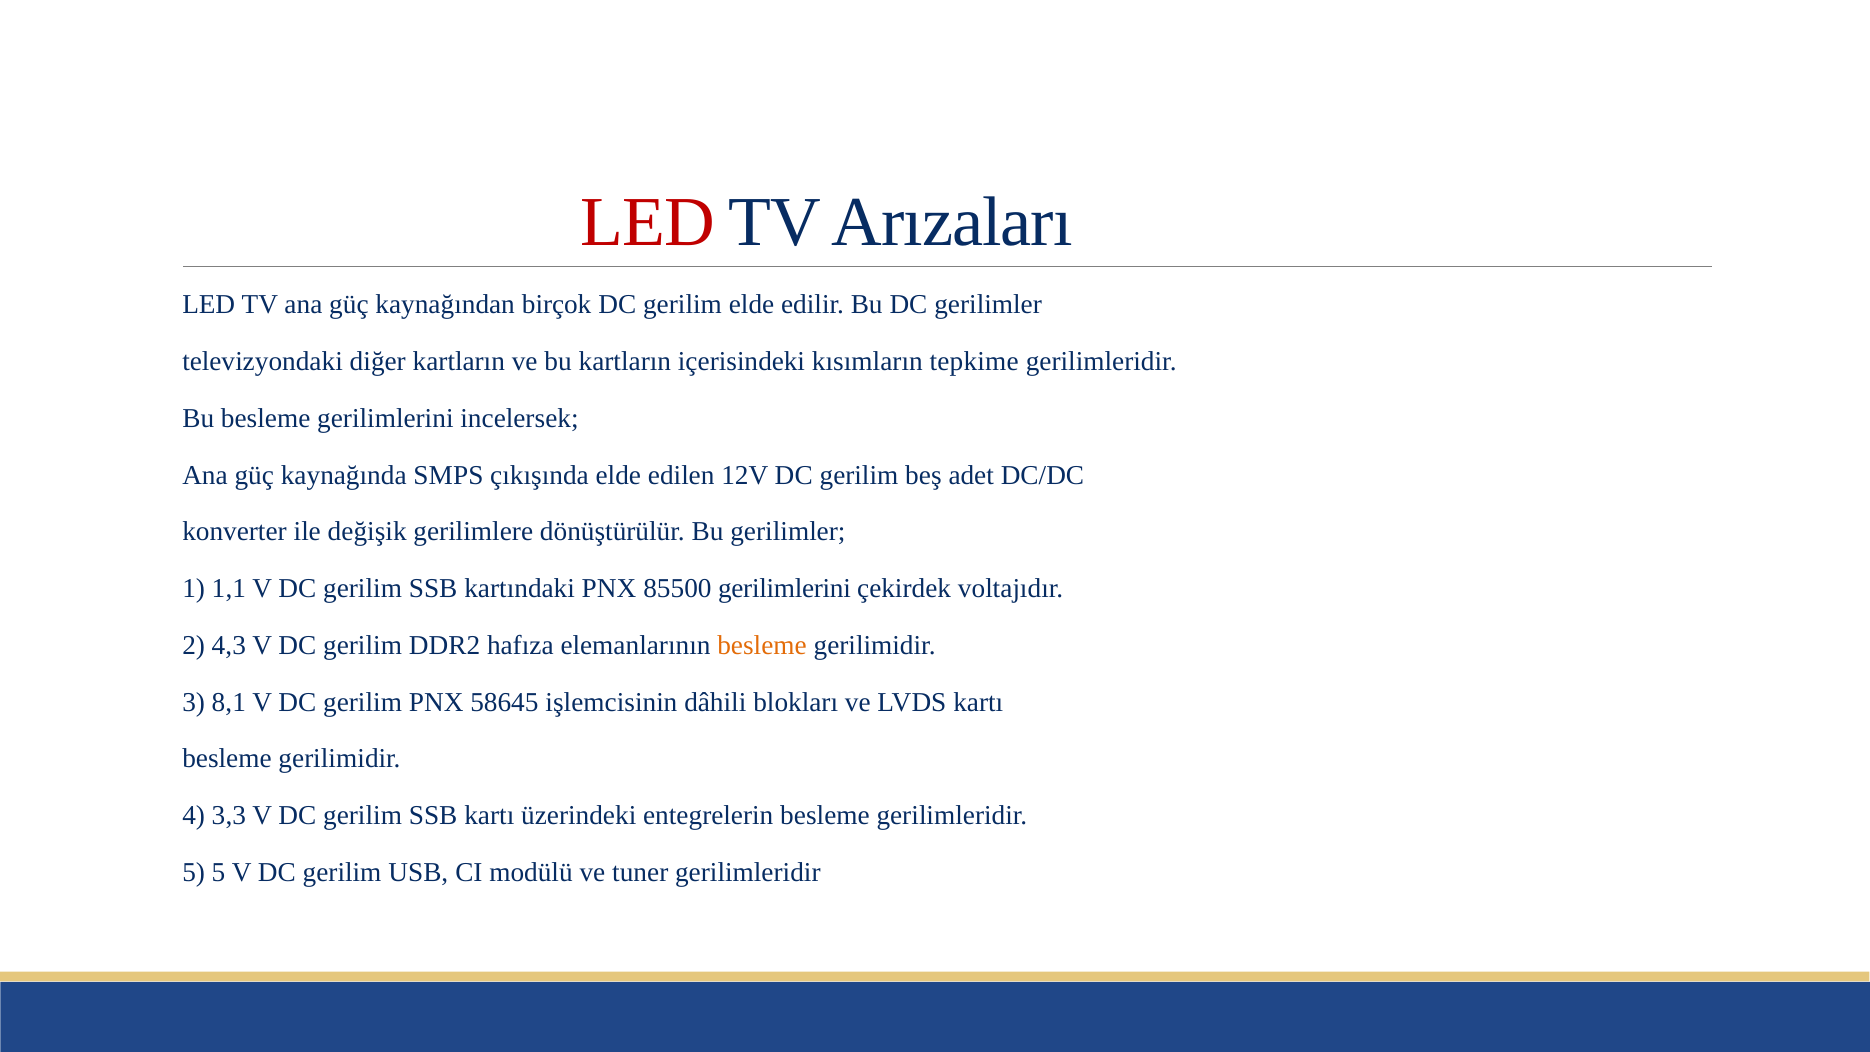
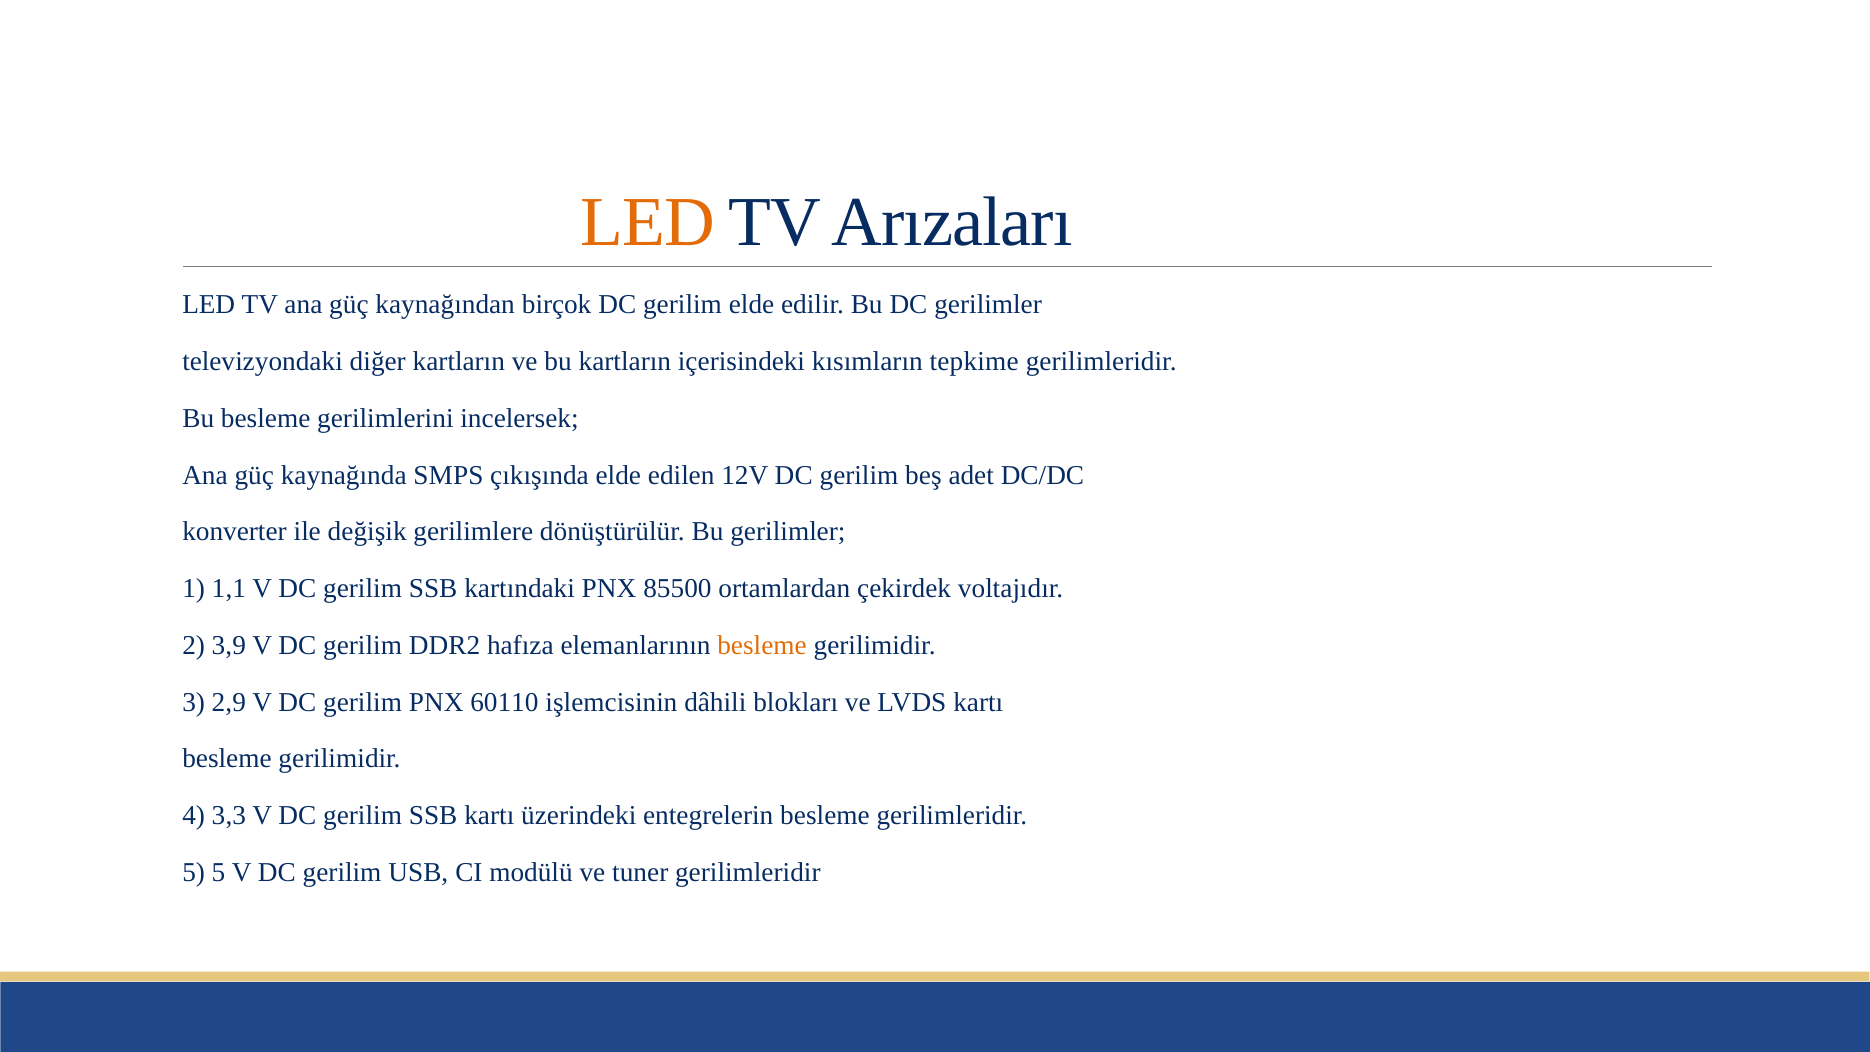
LED colour: red -> orange (648, 222)
85500 gerilimlerini: gerilimlerini -> ortamlardan (784, 588)
4,3: 4,3 -> 3,9 (229, 645)
8,1: 8,1 -> 2,9 (229, 702)
58645: 58645 -> 60110 (504, 702)
